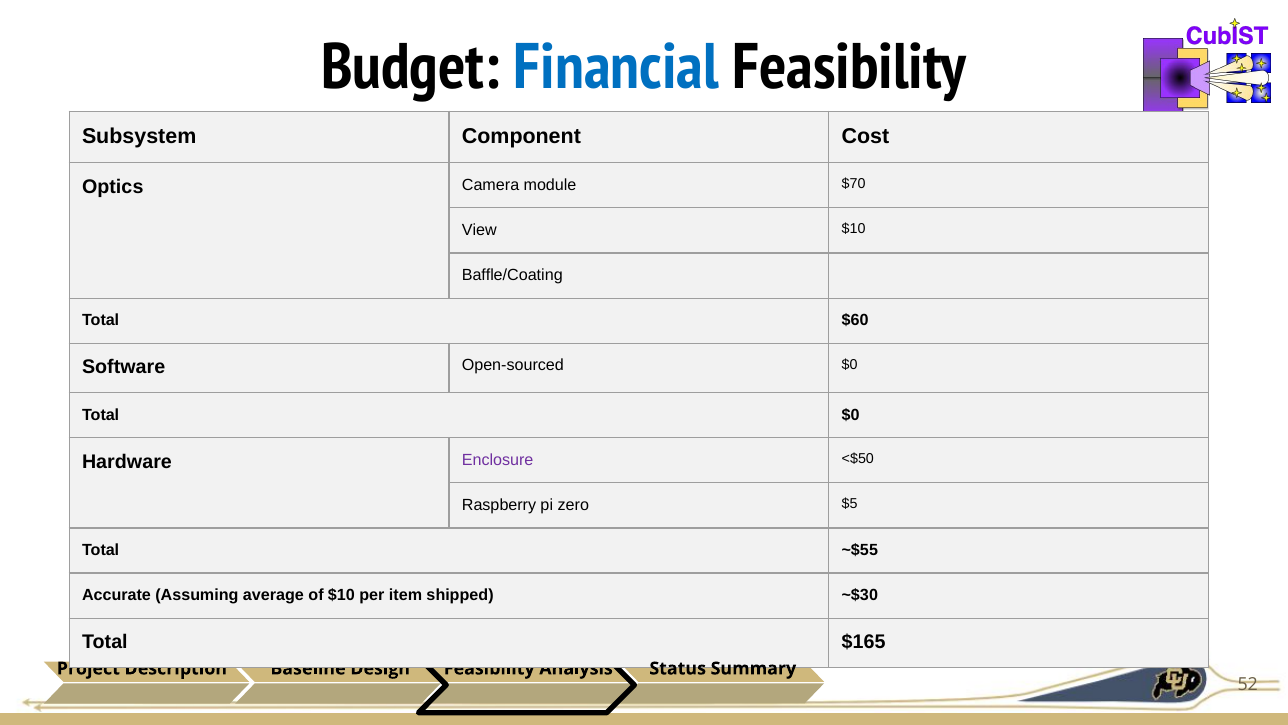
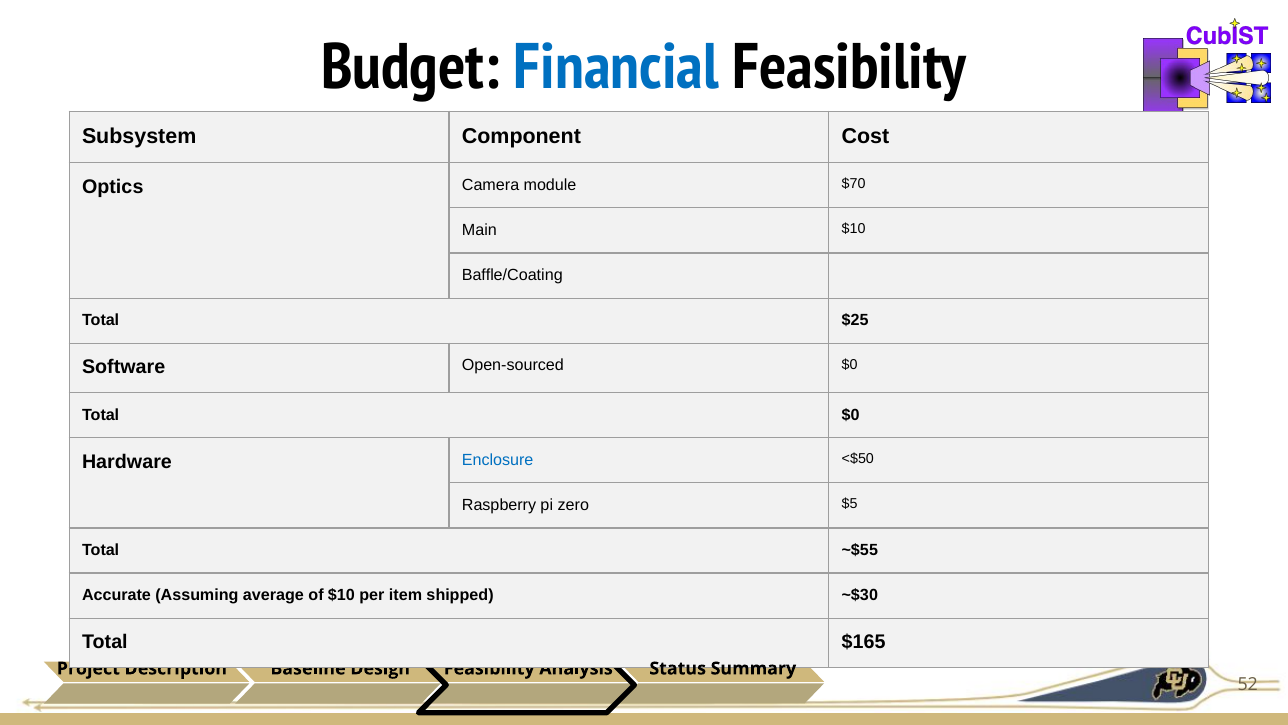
View: View -> Main (479, 230)
$60: $60 -> $25 (855, 320)
Enclosure colour: purple -> blue (498, 460)
